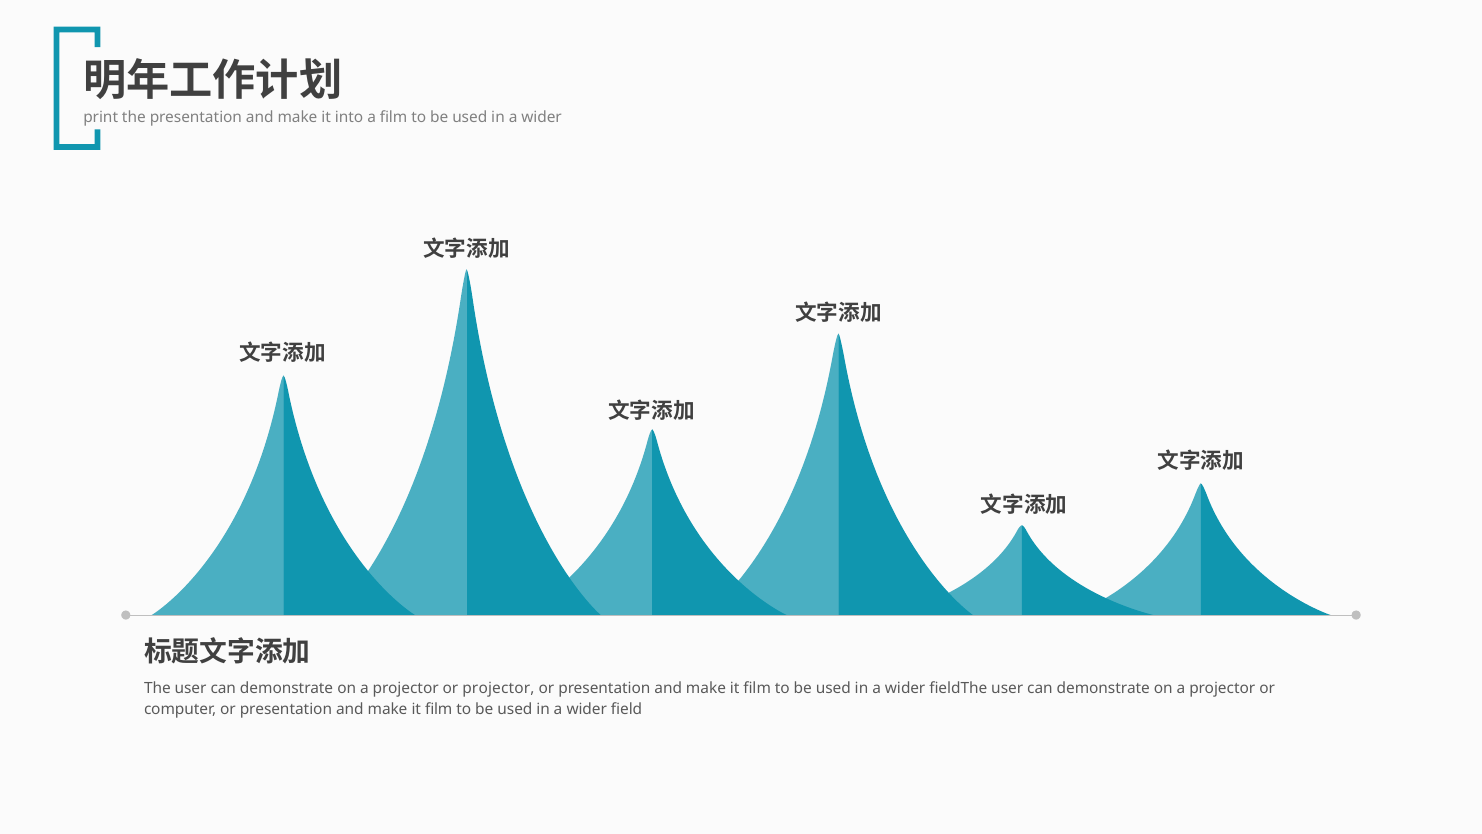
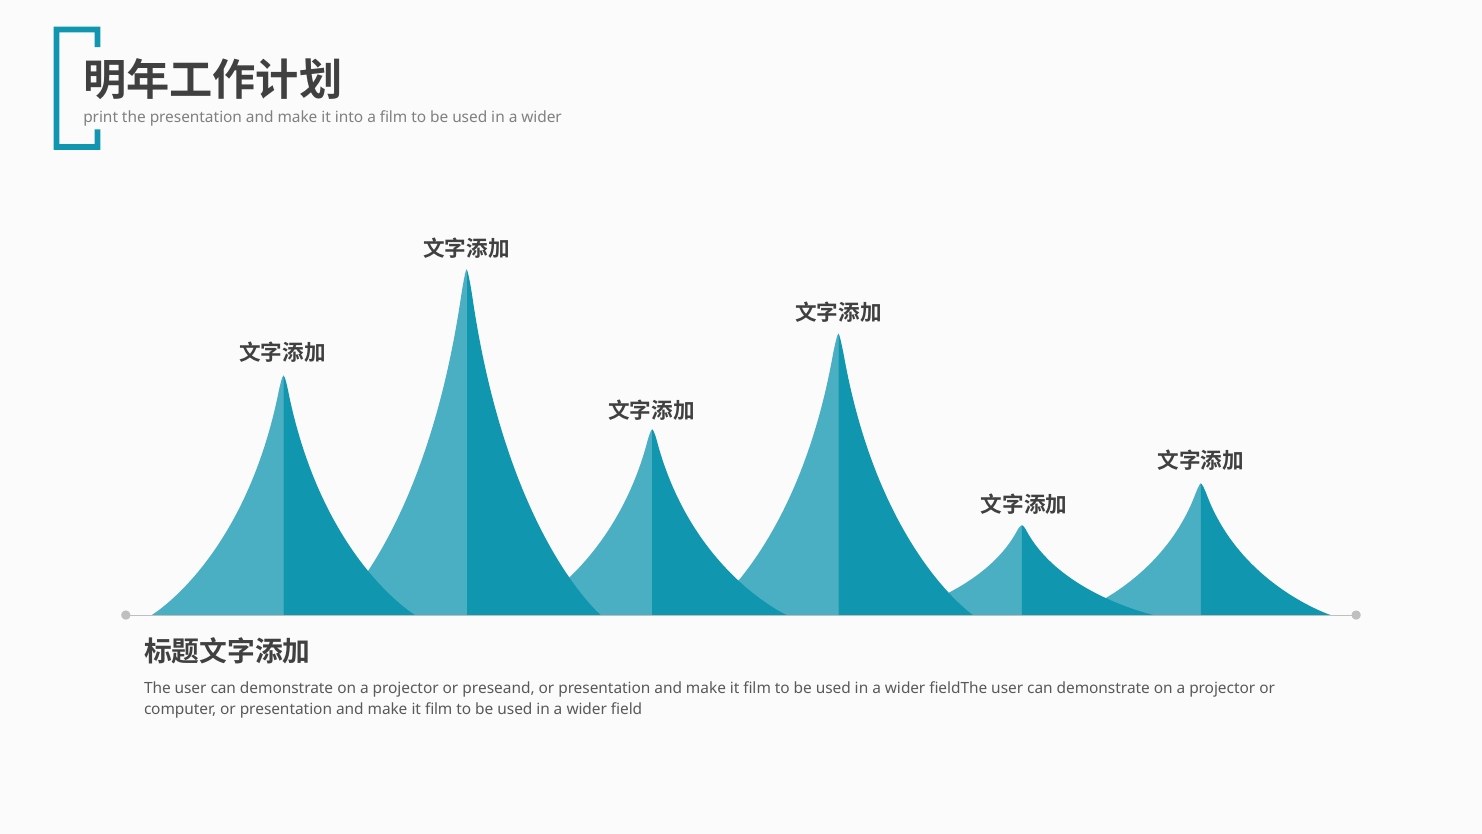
or projector: projector -> preseand (499, 688)
